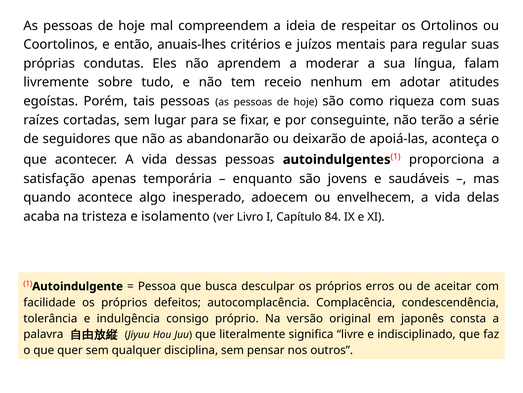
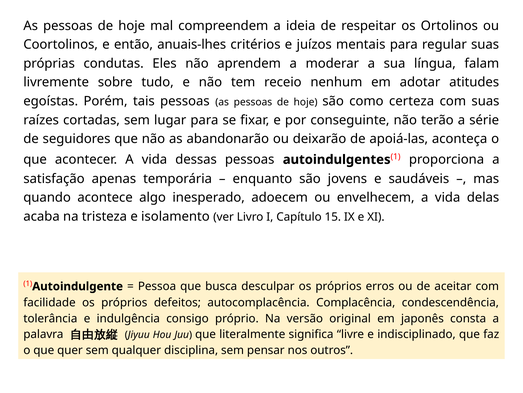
riqueza: riqueza -> certeza (412, 101)
84: 84 -> 15 (333, 217)
